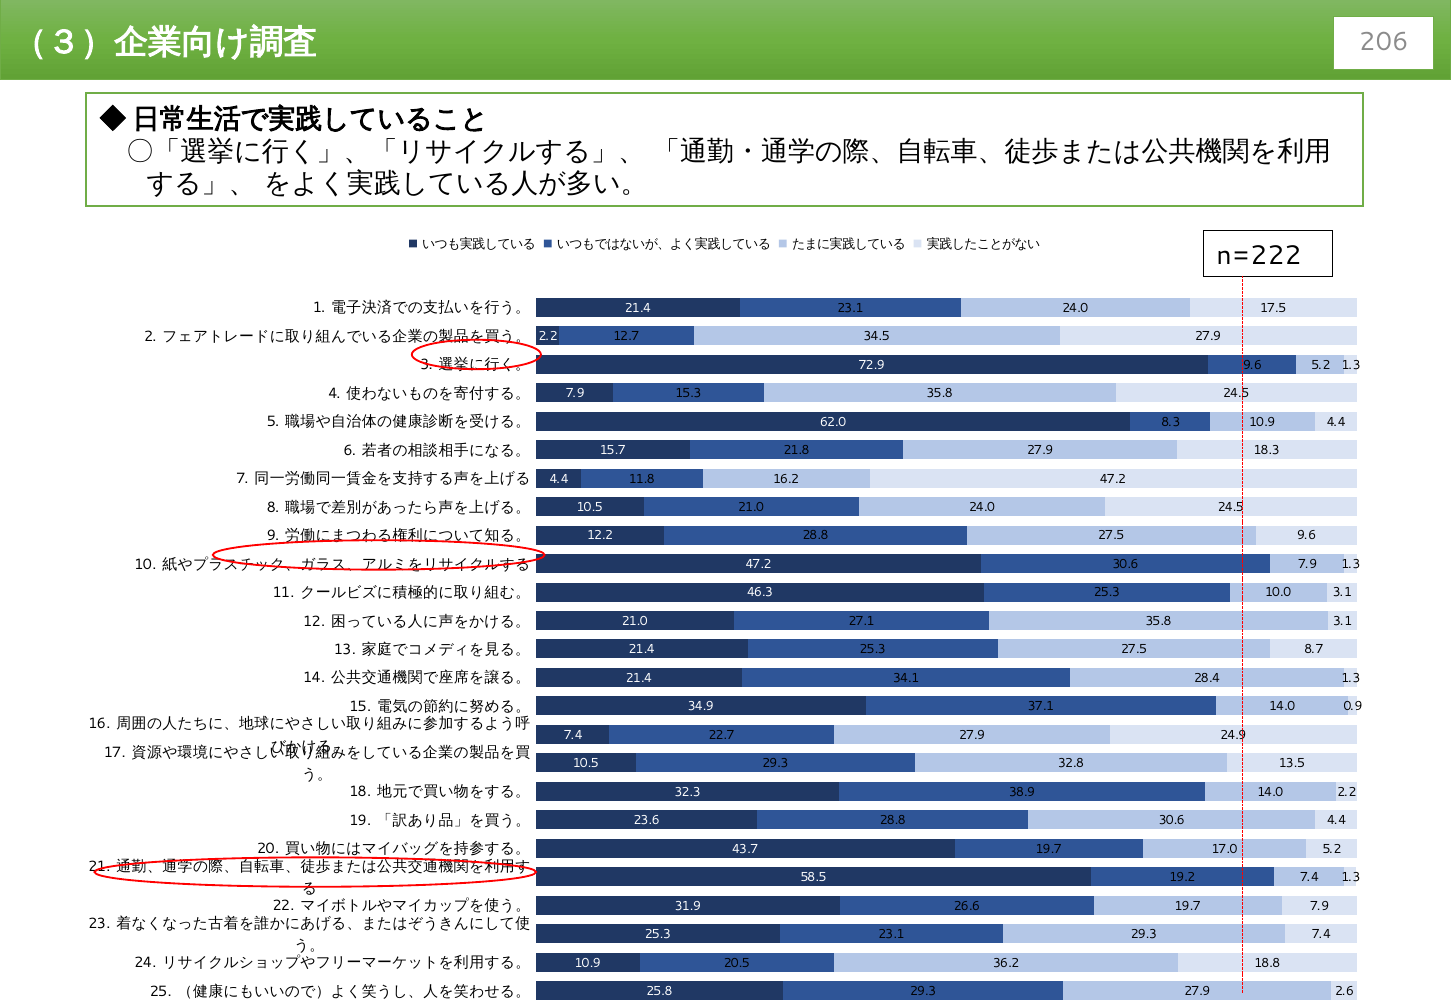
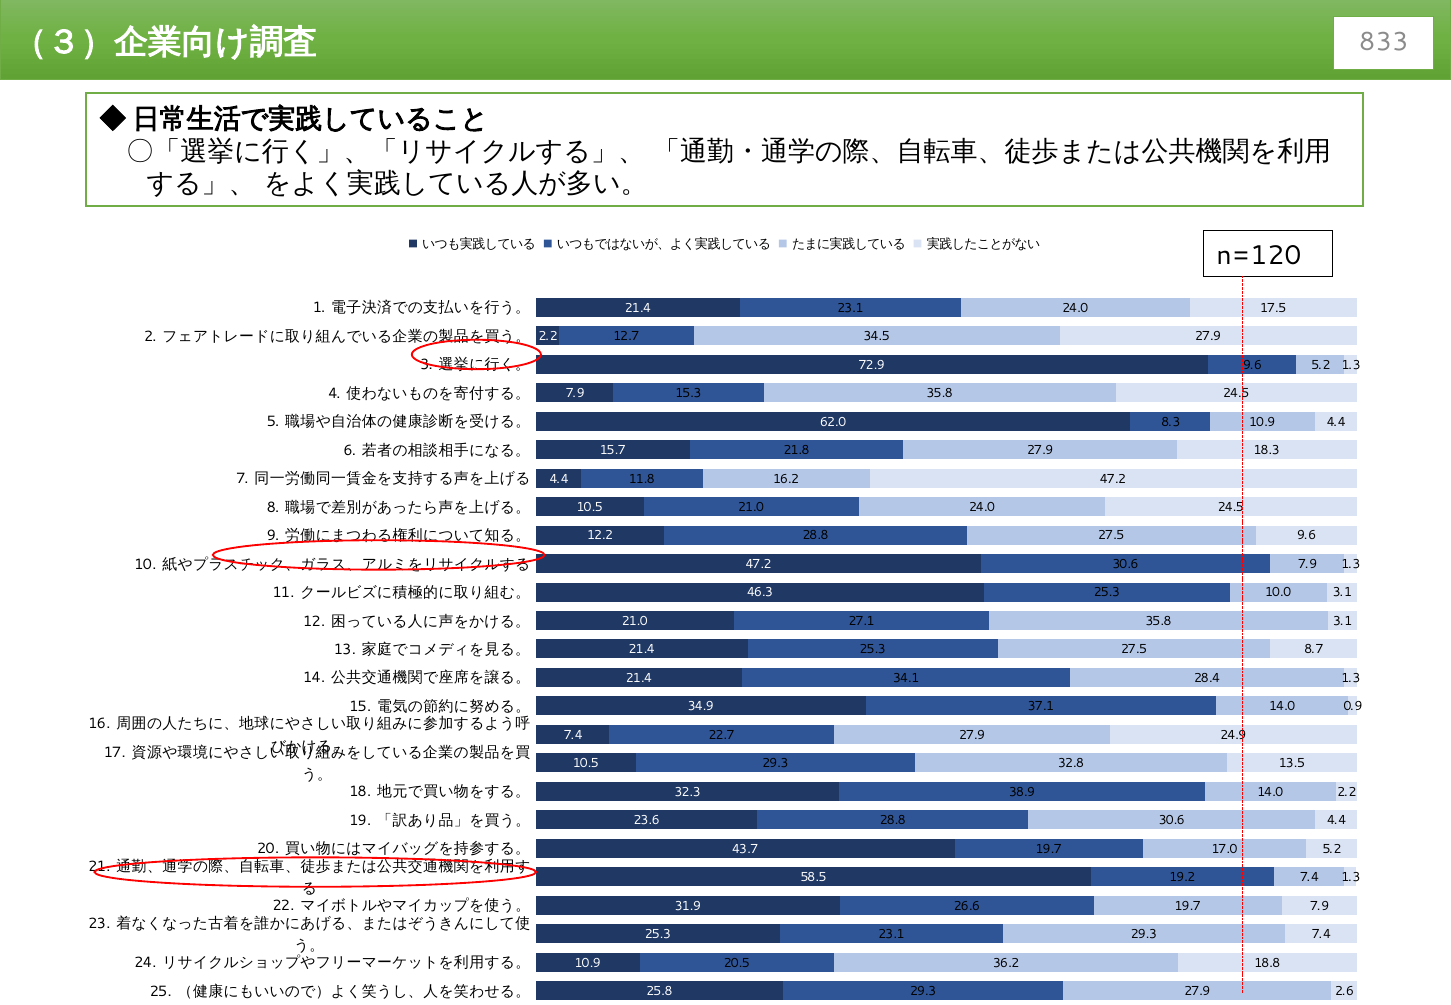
206: 206 -> 833 (1384, 42)
n=222: n=222 -> n=120 (1259, 255)
